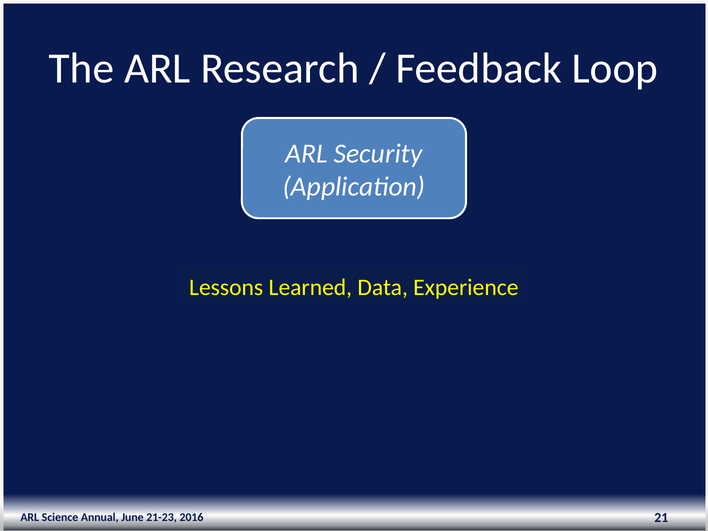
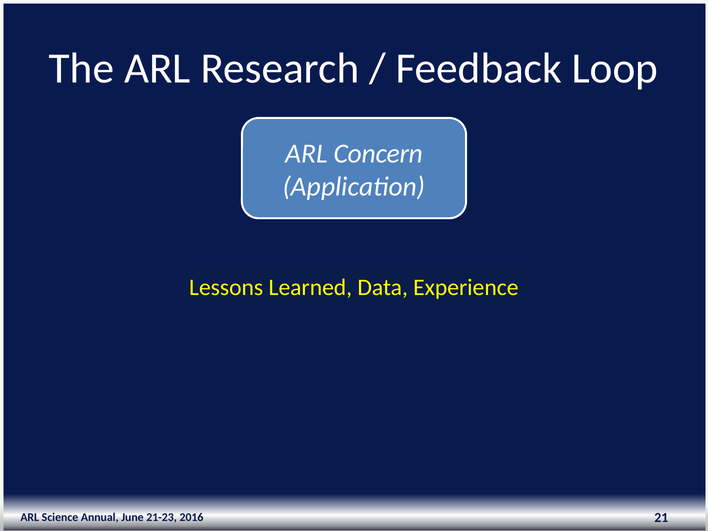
Security: Security -> Concern (378, 153)
